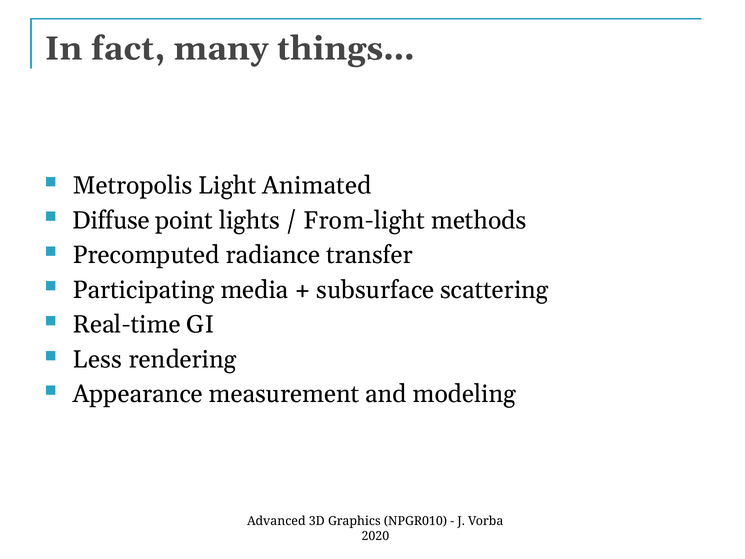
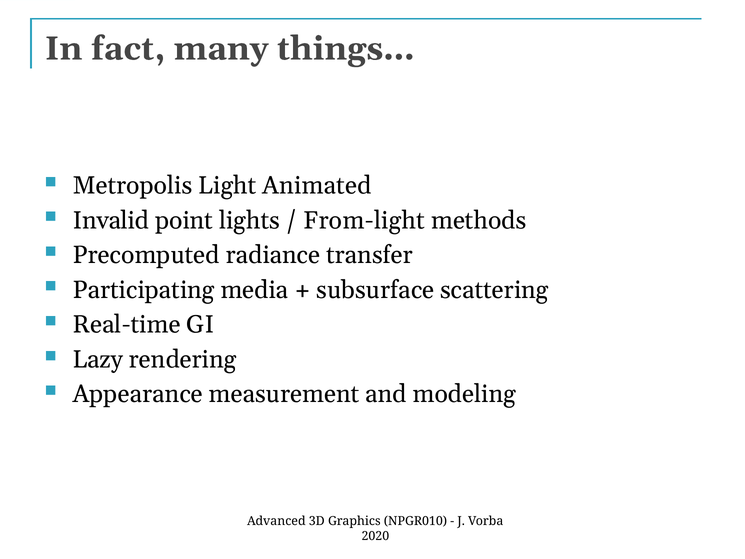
Diffuse: Diffuse -> Invalid (111, 220)
Less: Less -> Lazy (98, 359)
